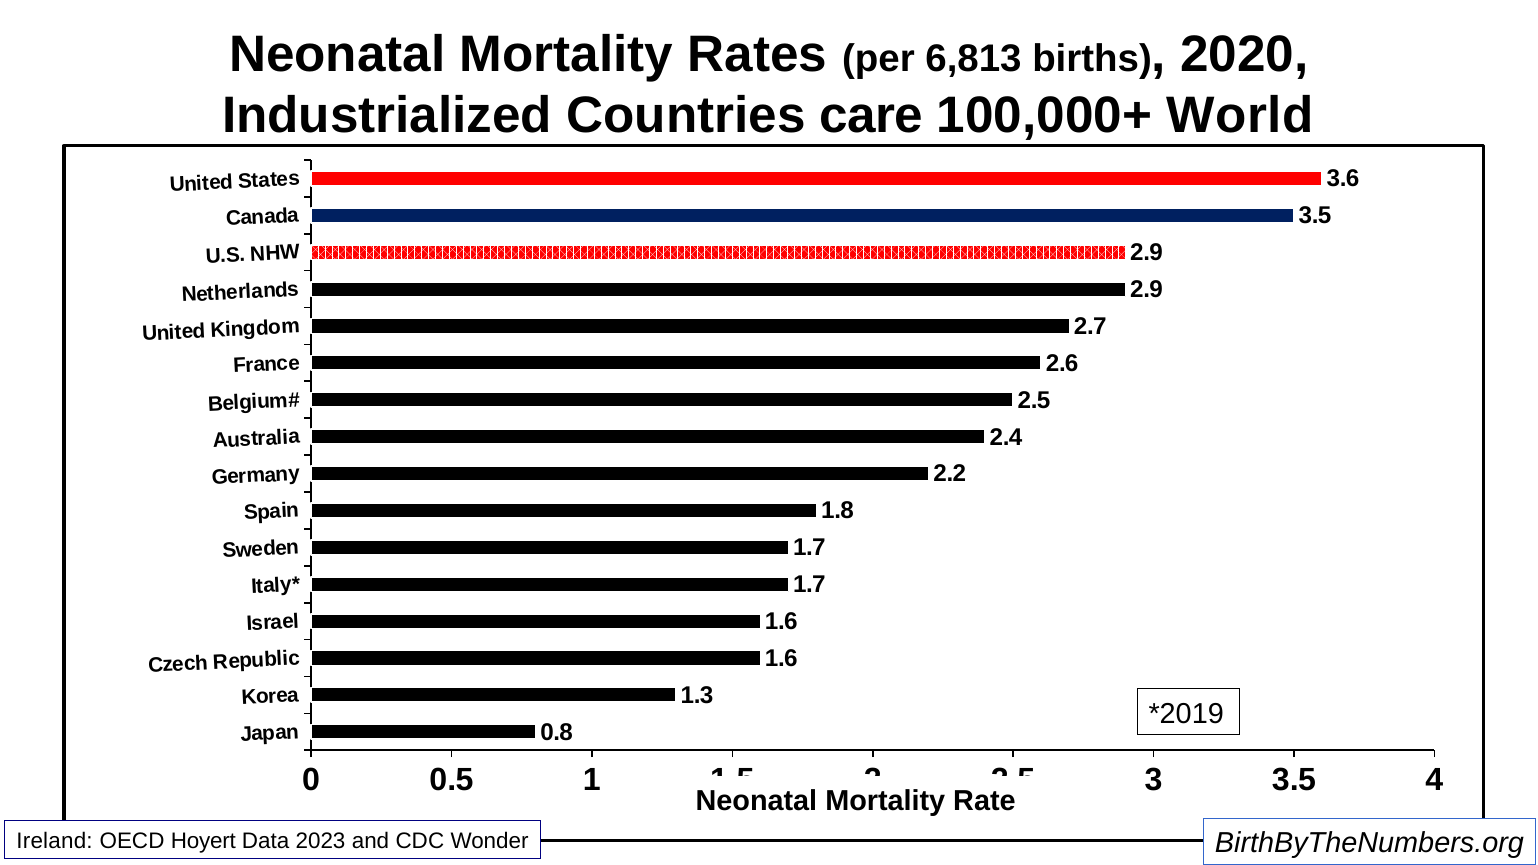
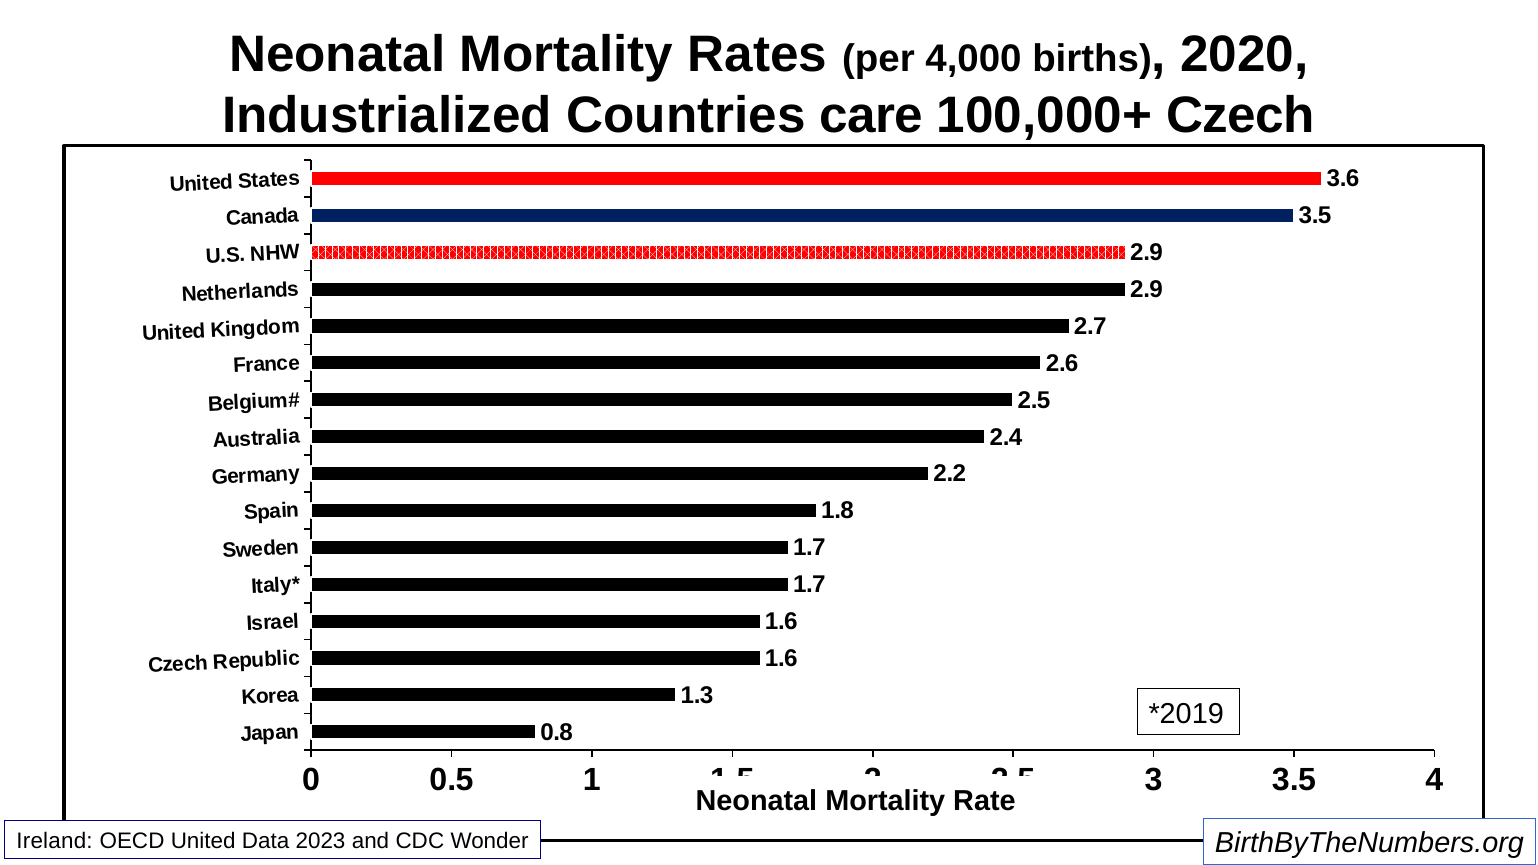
6,813: 6,813 -> 4,000 (974, 59)
100,000+ World: World -> Czech (1240, 116)
OECD Hoyert: Hoyert -> United (203, 841)
